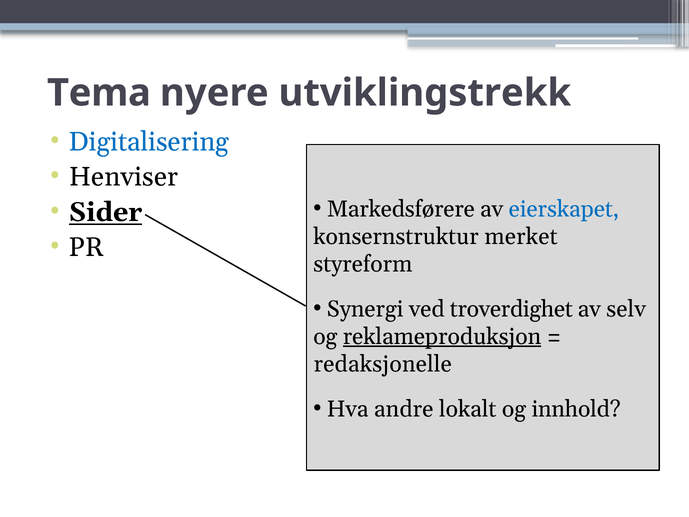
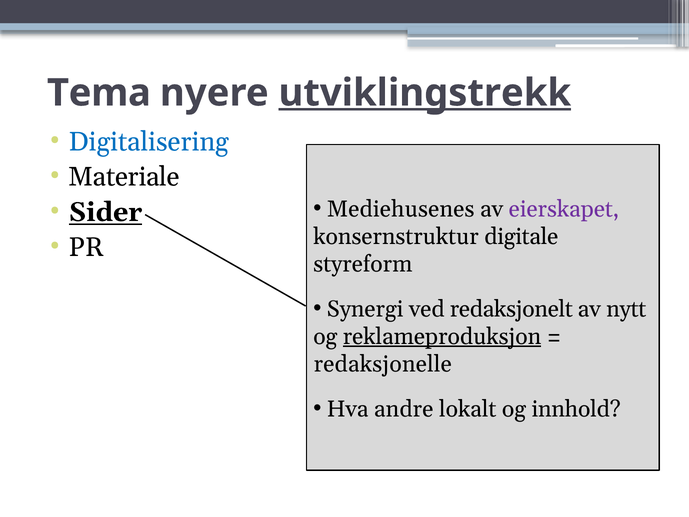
utviklingstrekk underline: none -> present (425, 93)
Henviser: Henviser -> Materiale (124, 177)
Markedsførere: Markedsførere -> Mediehusenes (401, 209)
eierskapet colour: blue -> purple (564, 209)
merket: merket -> digitale (521, 236)
troverdighet: troverdighet -> redaksjonelt (511, 309)
selv: selv -> nytt (626, 309)
